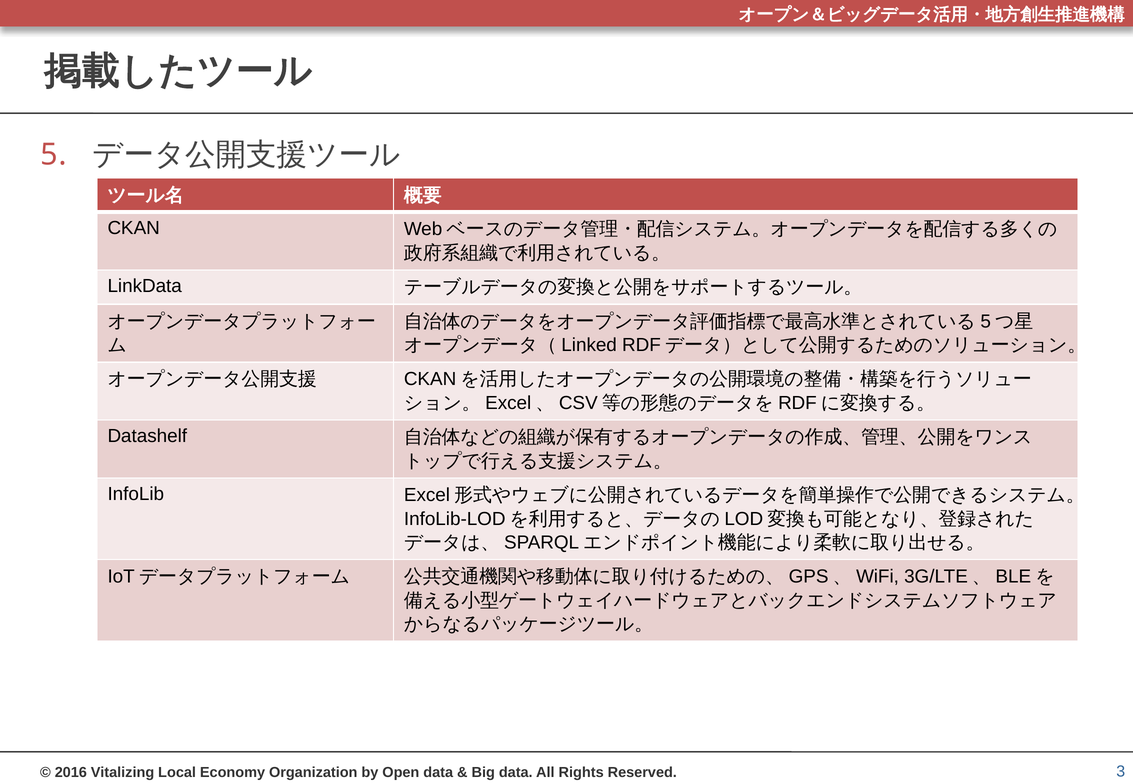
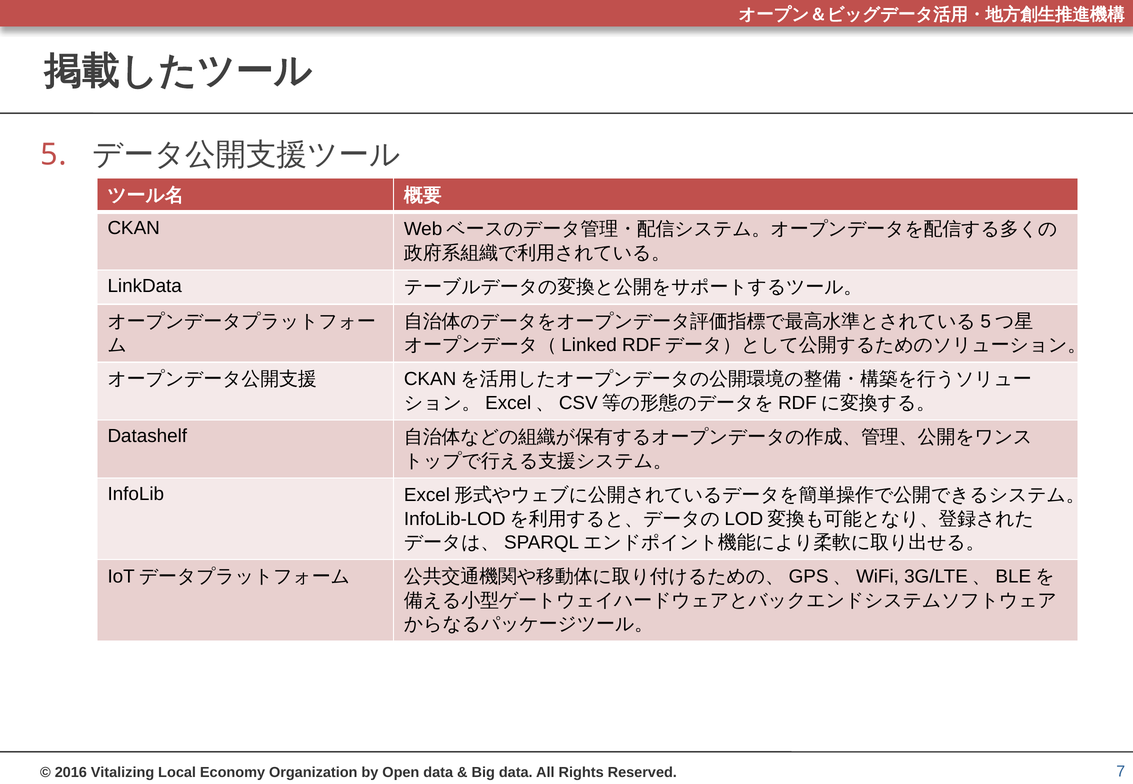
3: 3 -> 7 (1121, 772)
